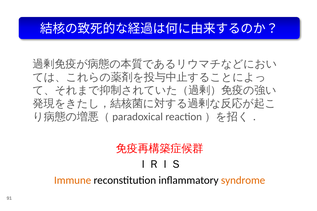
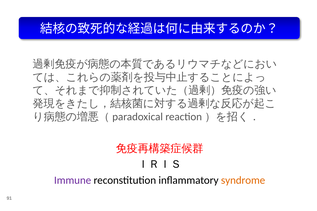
Immune colour: orange -> purple (73, 180)
